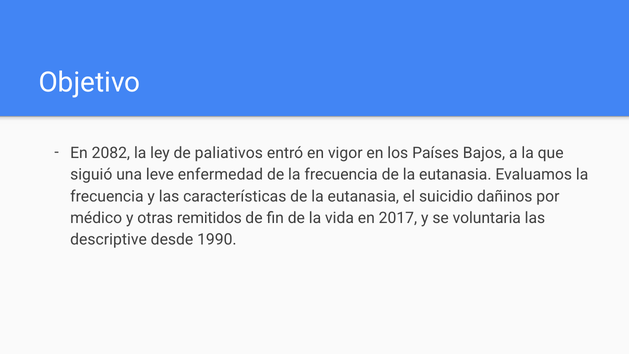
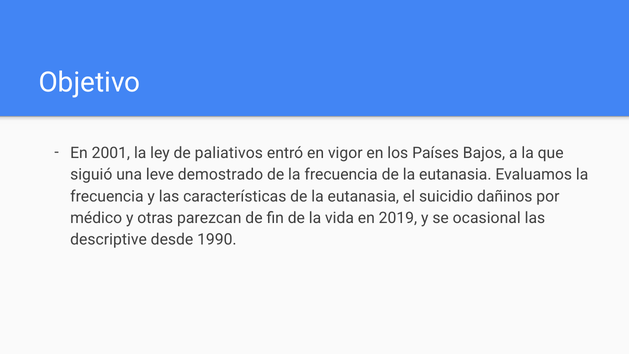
2082: 2082 -> 2001 (111, 153)
enfermedad: enfermedad -> demostrado (220, 175)
remitidos: remitidos -> parezcan (209, 218)
2017: 2017 -> 2019 (398, 218)
voluntaria: voluntaria -> ocasional (487, 218)
